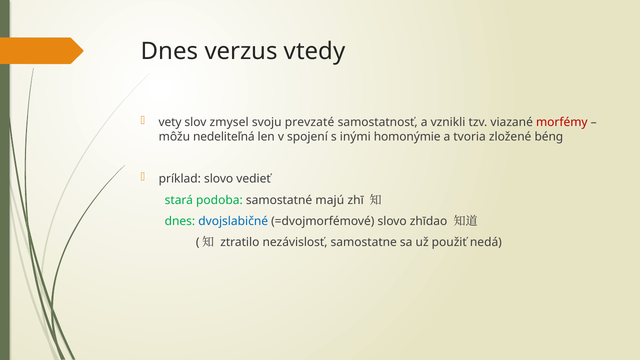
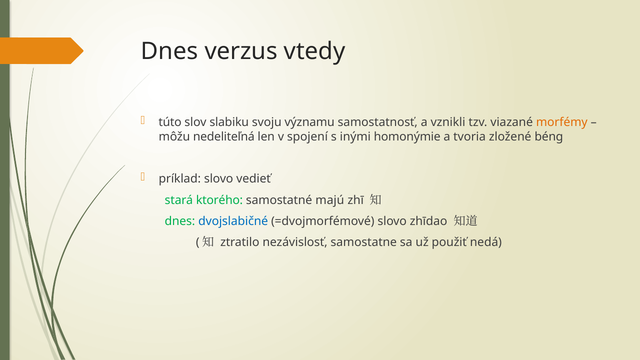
vety: vety -> túto (170, 122)
zmysel: zmysel -> slabiku (229, 122)
prevzaté: prevzaté -> významu (310, 122)
morfémy colour: red -> orange (562, 122)
podoba: podoba -> ktorého (219, 200)
